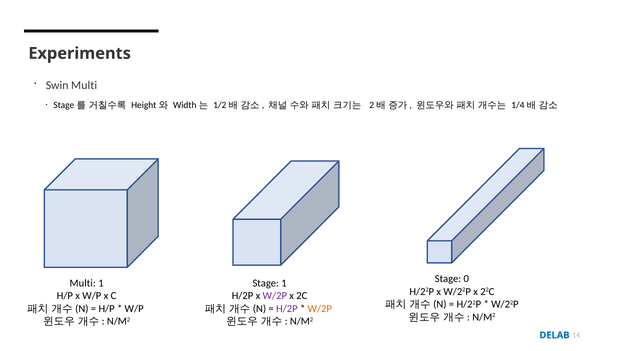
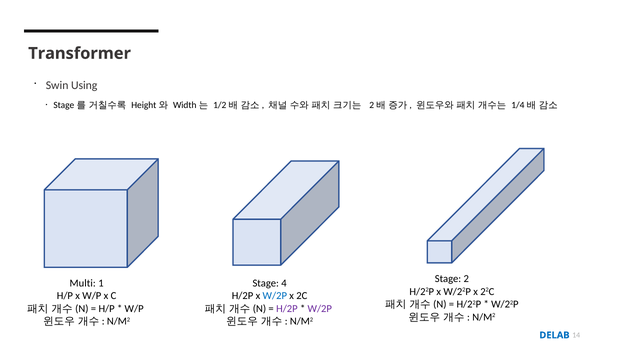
Experiments: Experiments -> Transformer (80, 53)
Multi: Multi -> Using (84, 85)
0: 0 -> 2 (466, 278)
Stage 1: 1 -> 4 (284, 283)
W/2P colour: purple -> blue (275, 295)
W/2P colour: orange -> purple (320, 308)
